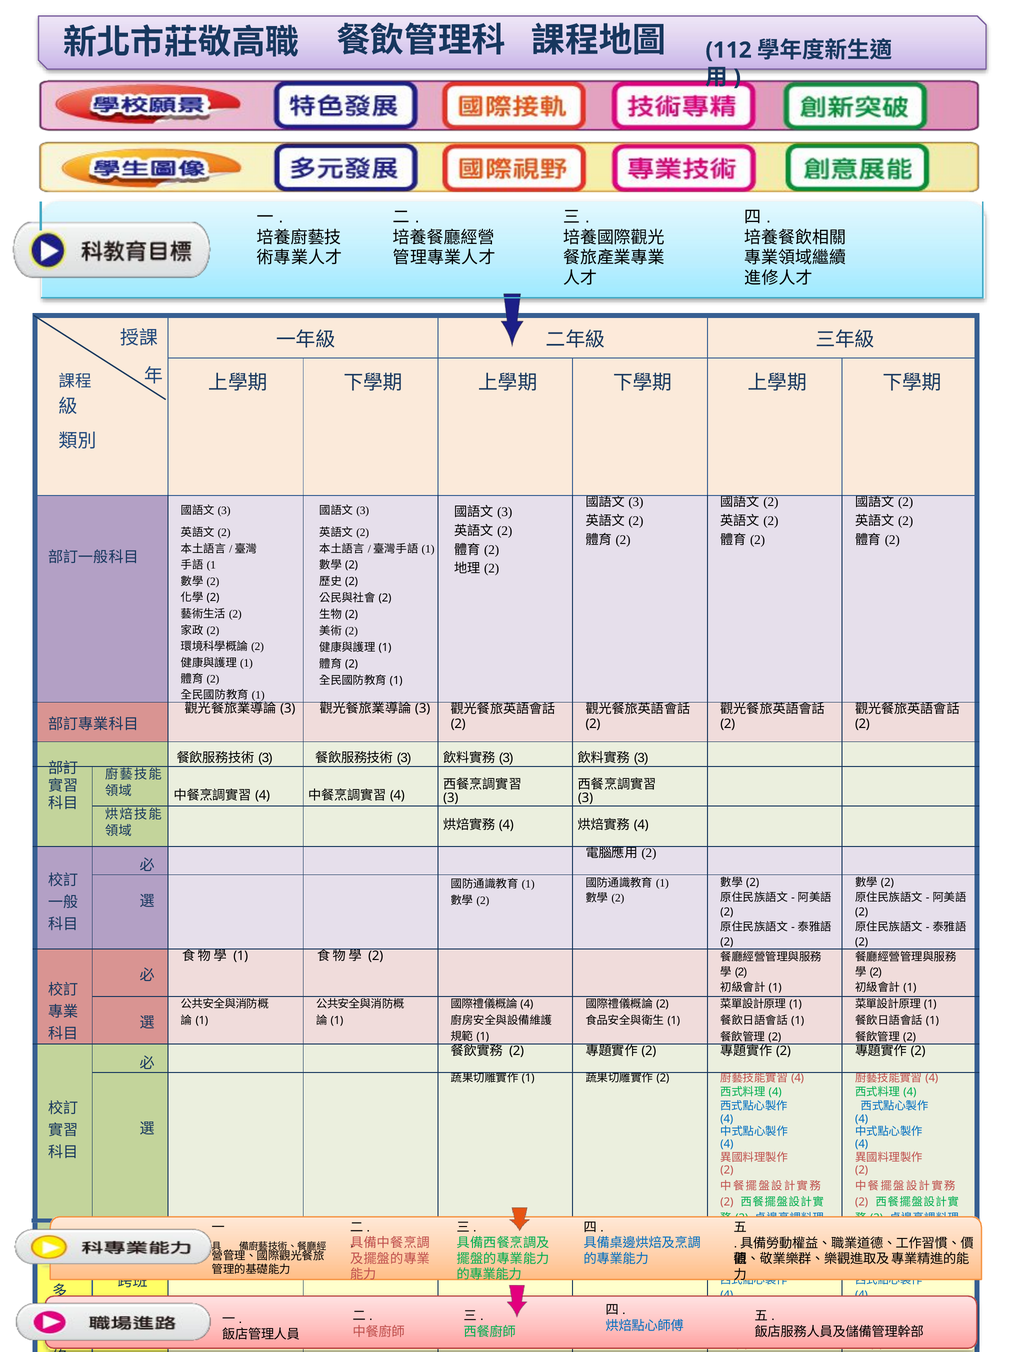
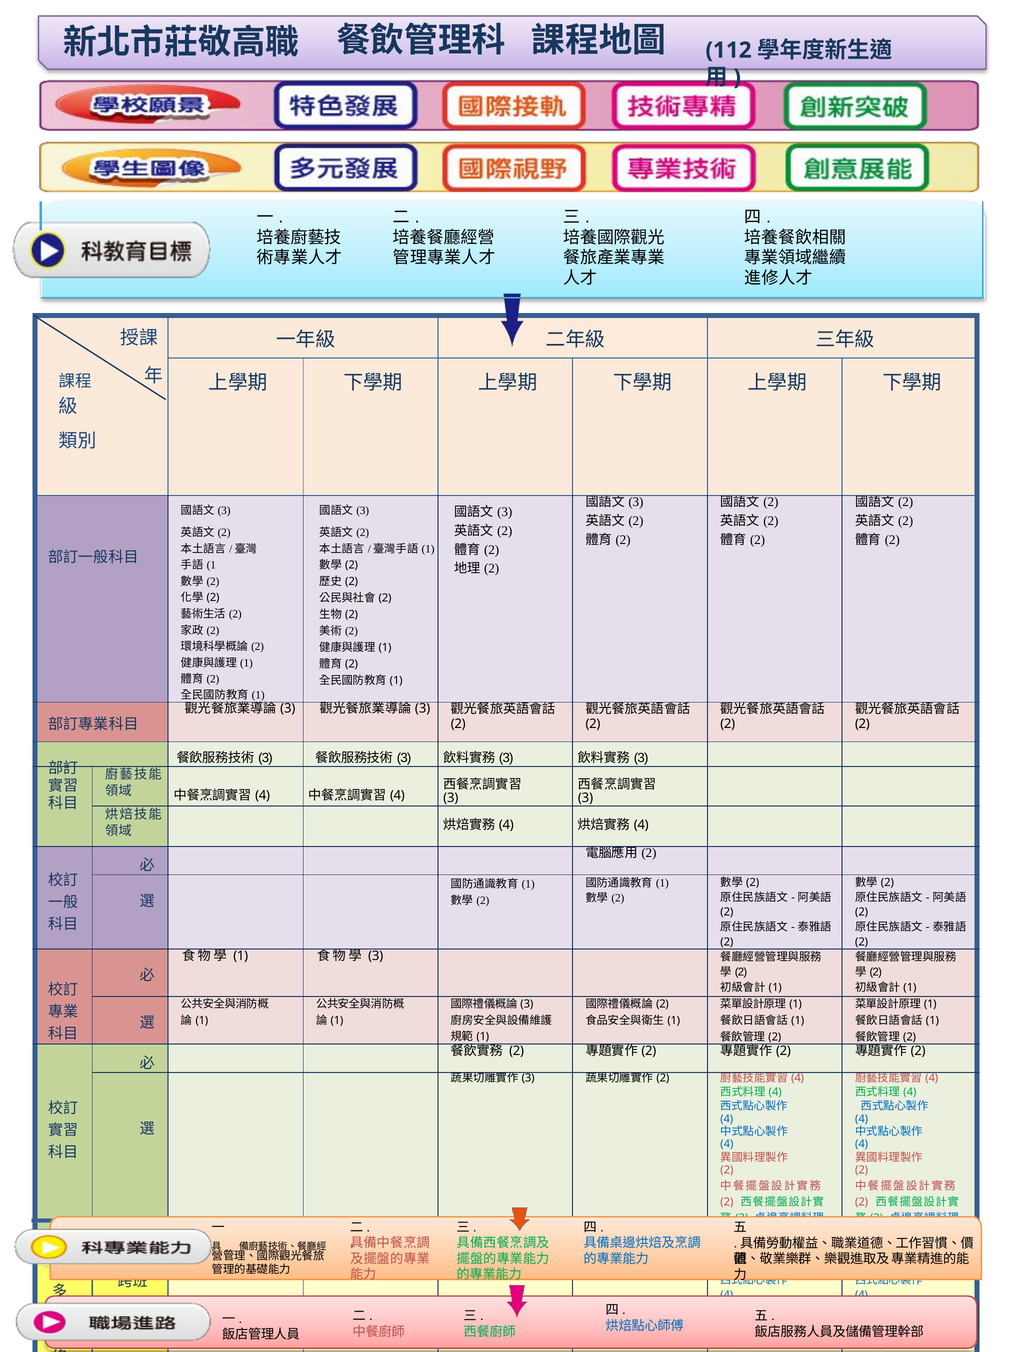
2: 2 -> 3 (376, 956)
4: 4 -> 3 (527, 1004)
1: 1 -> 3 (528, 1078)
